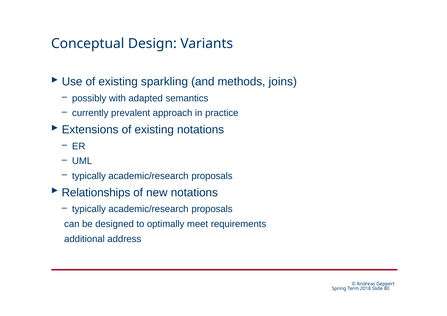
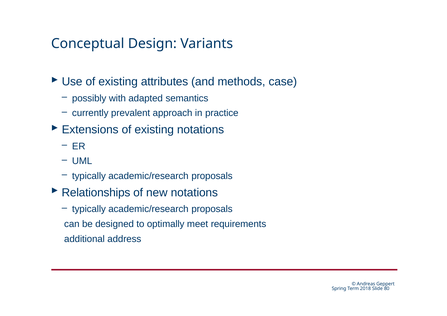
sparkling: sparkling -> attributes (165, 82)
joins: joins -> case (283, 82)
